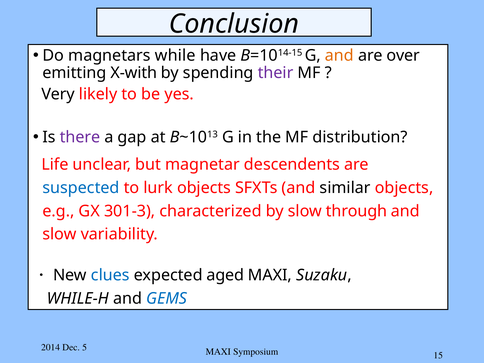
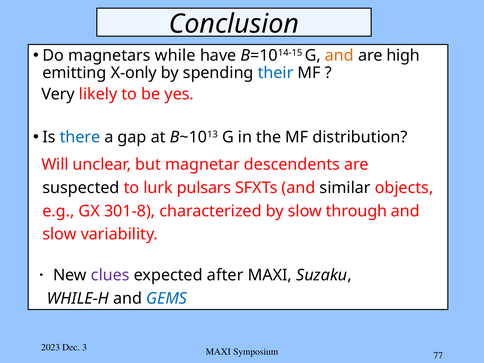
over: over -> high (403, 55)
X-with: X-with -> X-only (134, 73)
their colour: purple -> blue (276, 73)
there colour: purple -> blue (80, 137)
Life: Life -> Will (55, 165)
suspected colour: blue -> black (81, 188)
lurk objects: objects -> pulsars (204, 188)
301-3: 301-3 -> 301-8 (130, 211)
clues colour: blue -> purple (110, 275)
aged: aged -> after (225, 275)
2014: 2014 -> 2023 (51, 348)
5: 5 -> 3 (85, 348)
15: 15 -> 77 (438, 356)
